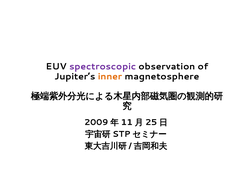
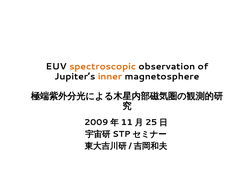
spectroscopic colour: purple -> orange (103, 67)
